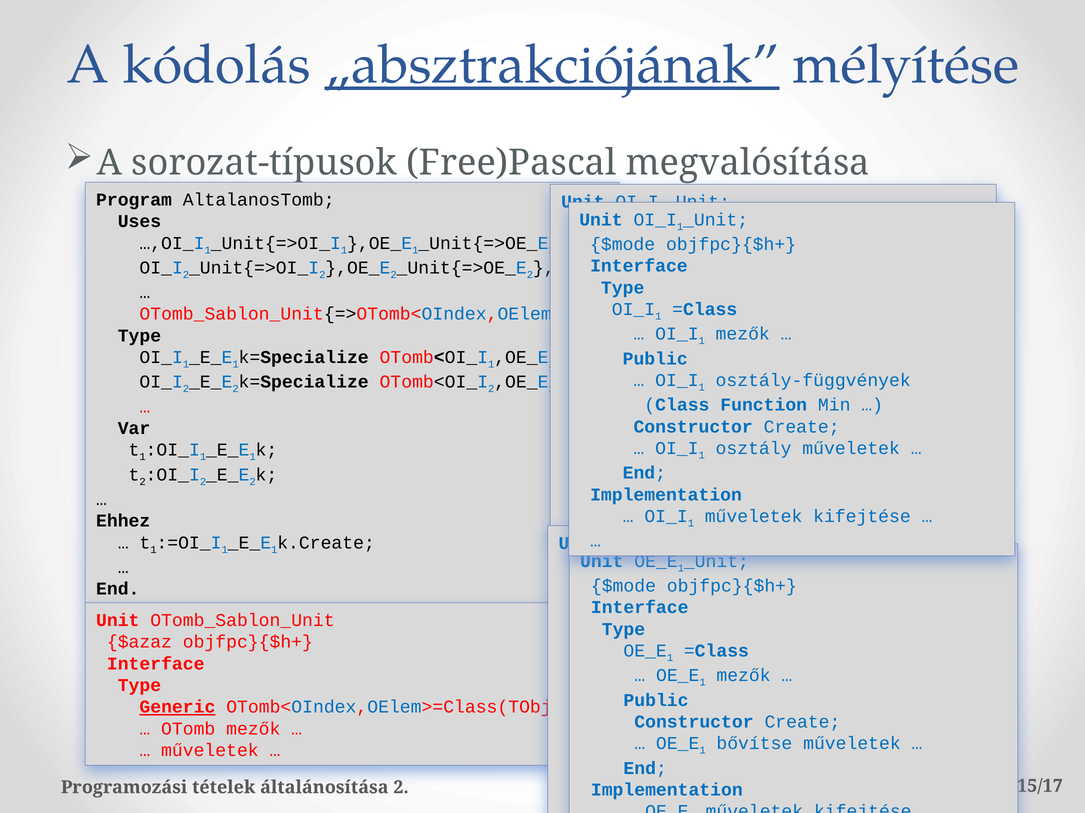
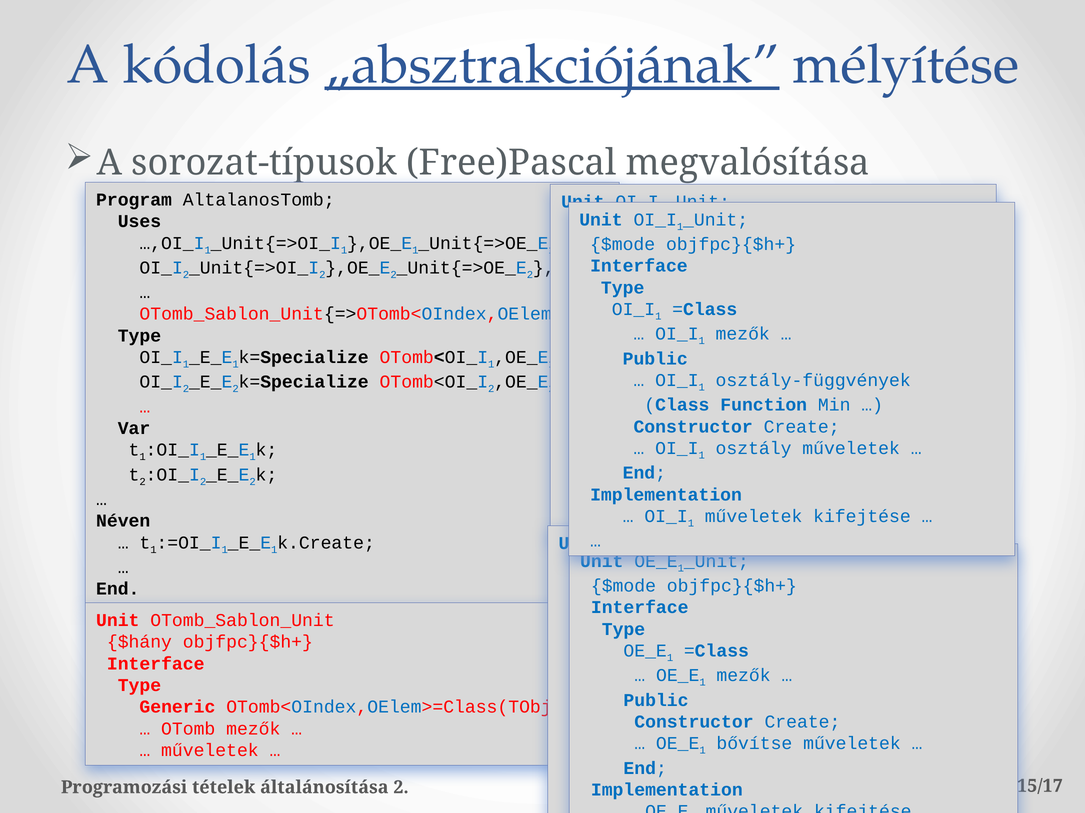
Ehhez: Ehhez -> Néven (123, 521)
$azaz: $azaz -> $hány (139, 643)
Generic underline: present -> none (177, 708)
